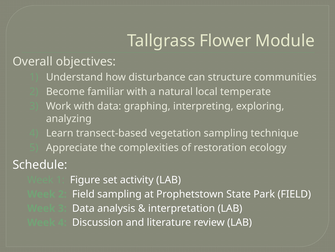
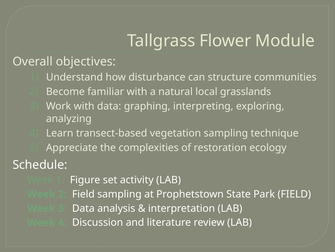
temperate: temperate -> grasslands (246, 91)
